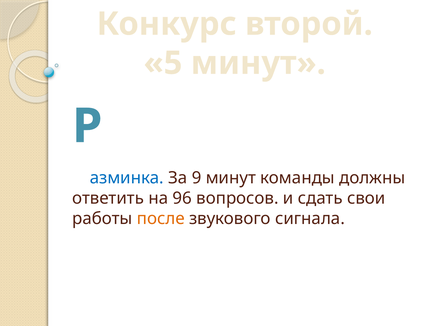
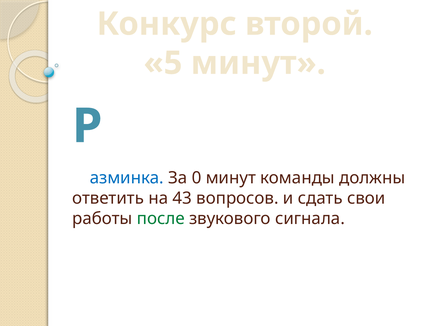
9: 9 -> 0 (197, 178)
96: 96 -> 43 (182, 198)
после colour: orange -> green (161, 219)
